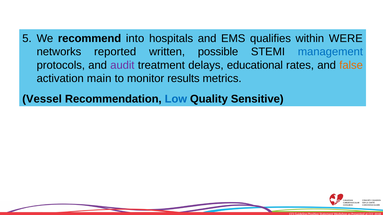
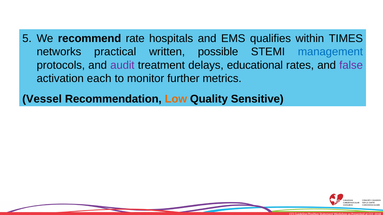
into: into -> rate (135, 38)
WERE: WERE -> TIMES (346, 38)
reported: reported -> practical (115, 52)
false colour: orange -> purple (351, 65)
main: main -> each (99, 79)
results: results -> further (183, 79)
Low colour: blue -> orange (176, 99)
